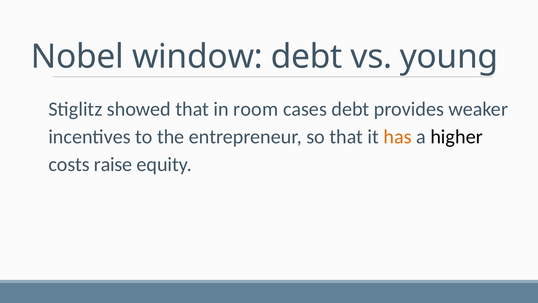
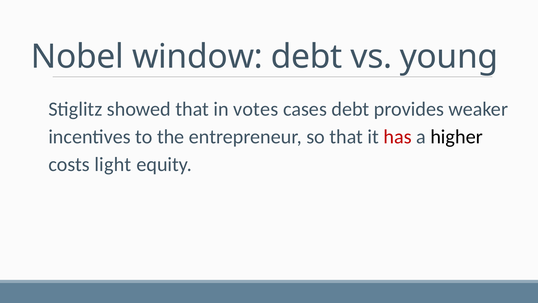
room: room -> votes (256, 109)
has colour: orange -> red (398, 137)
raise: raise -> light (113, 164)
